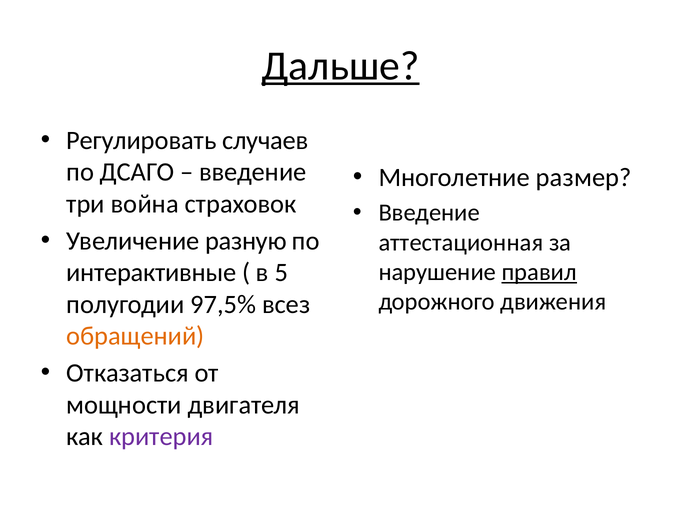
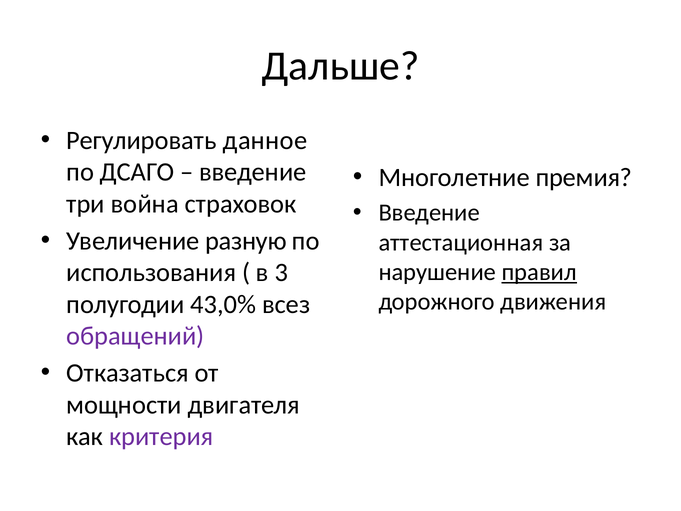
Дальше underline: present -> none (340, 66)
случаев: случаев -> данное (265, 140)
размер: размер -> премия (584, 177)
интерактивные: интерактивные -> использования (151, 272)
5: 5 -> 3 (281, 272)
97,5%: 97,5% -> 43,0% (223, 304)
обращений colour: orange -> purple (135, 336)
